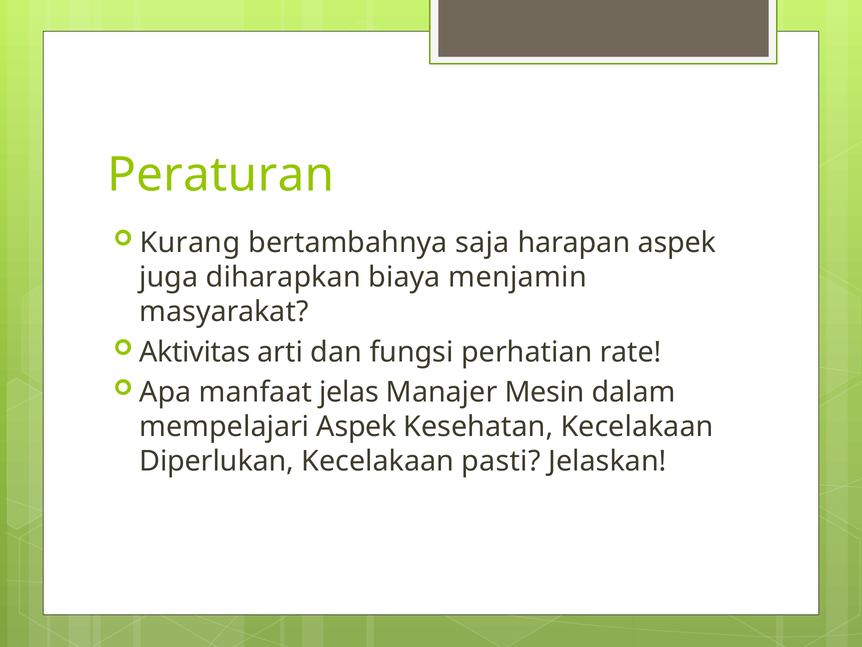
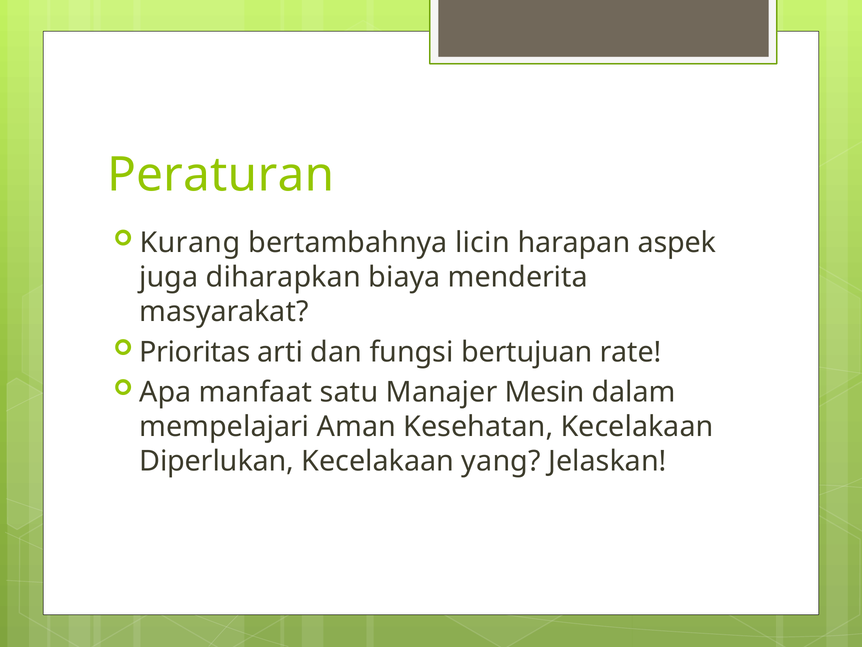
saja: saja -> licin (482, 243)
menjamin: menjamin -> menderita (518, 277)
Aktivitas: Aktivitas -> Prioritas (195, 352)
perhatian: perhatian -> bertujuan (527, 352)
jelas: jelas -> satu (349, 392)
mempelajari Aspek: Aspek -> Aman (356, 427)
pasti: pasti -> yang (501, 461)
